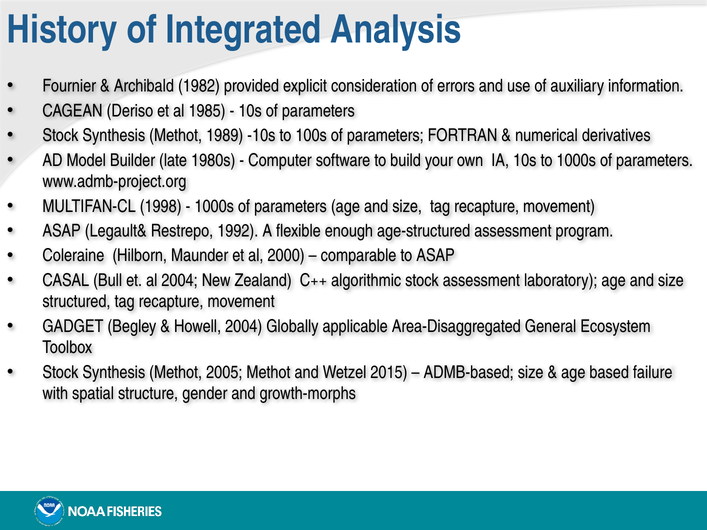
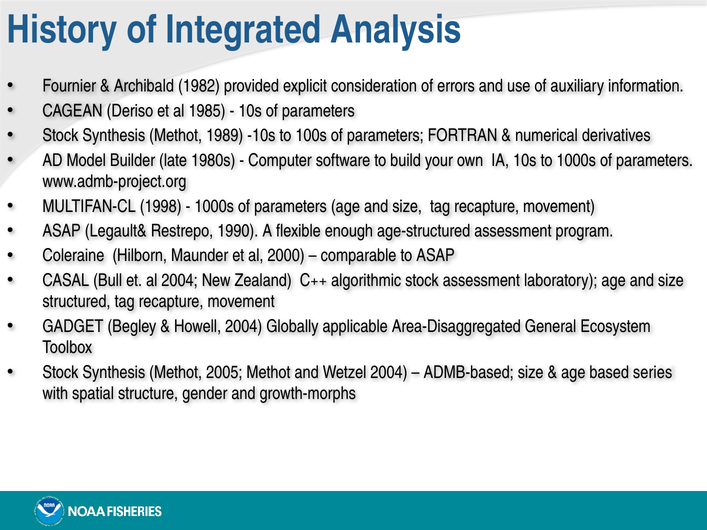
1992: 1992 -> 1990 (238, 231)
Wetzel 2015: 2015 -> 2004 (389, 372)
failure: failure -> series (653, 372)
